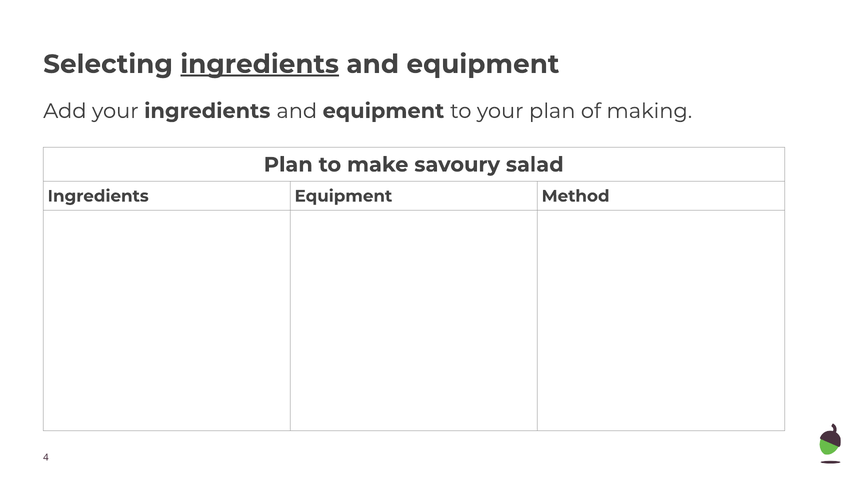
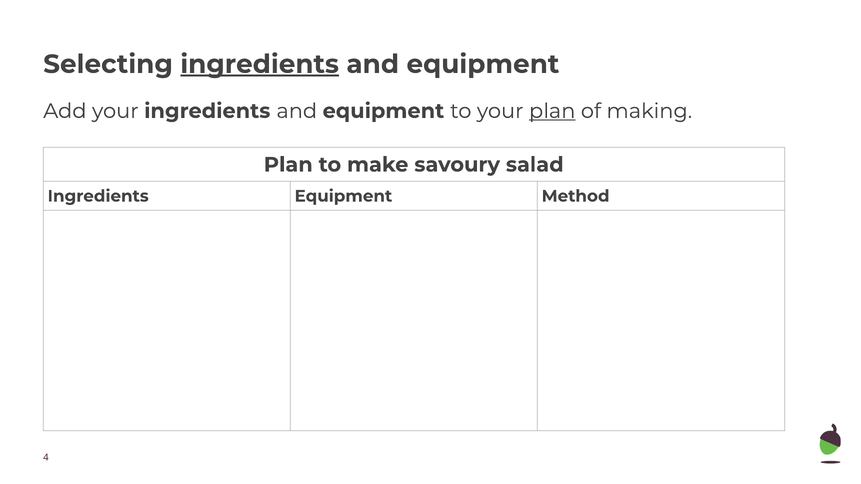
plan underline: none -> present (552, 111)
